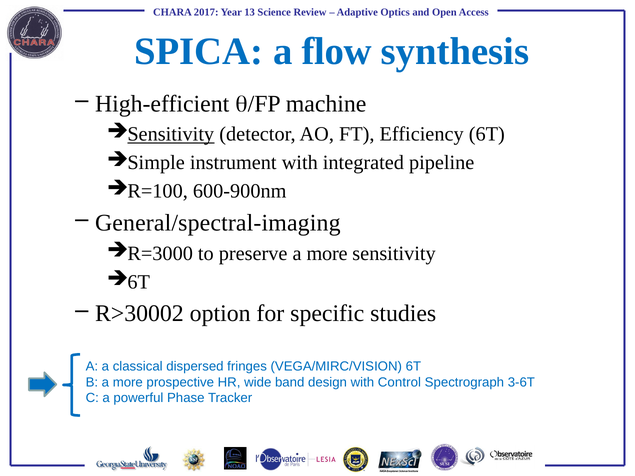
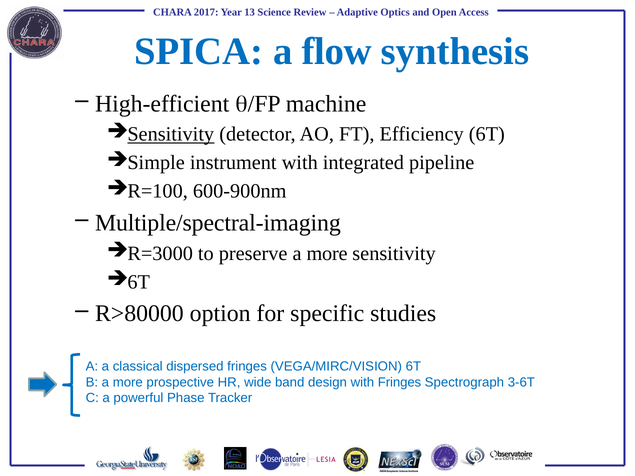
General/spectral-imaging: General/spectral-imaging -> Multiple/spectral-imaging (218, 223)
R>30002: R>30002 -> R>80000 (139, 314)
with Control: Control -> Fringes (400, 382)
